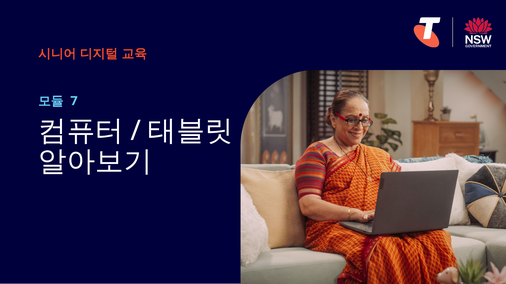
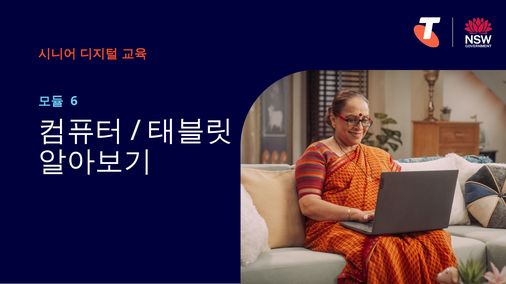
7: 7 -> 6 (74, 101)
